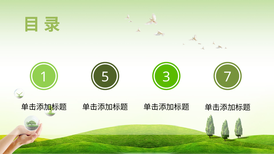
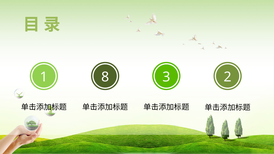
5: 5 -> 8 (105, 77)
7: 7 -> 2 (228, 77)
